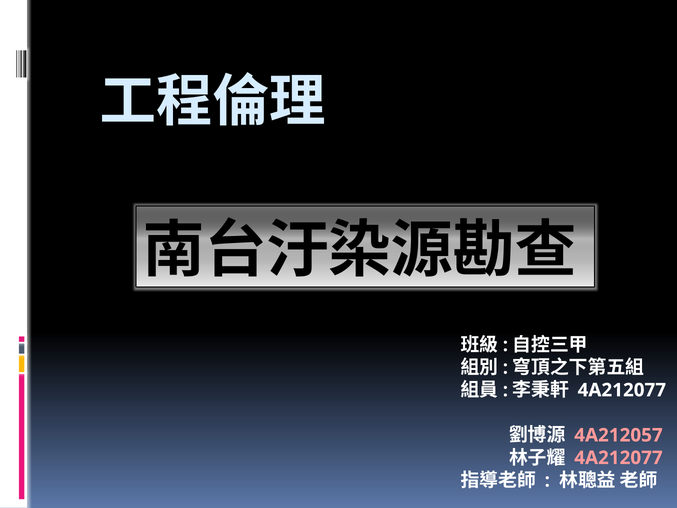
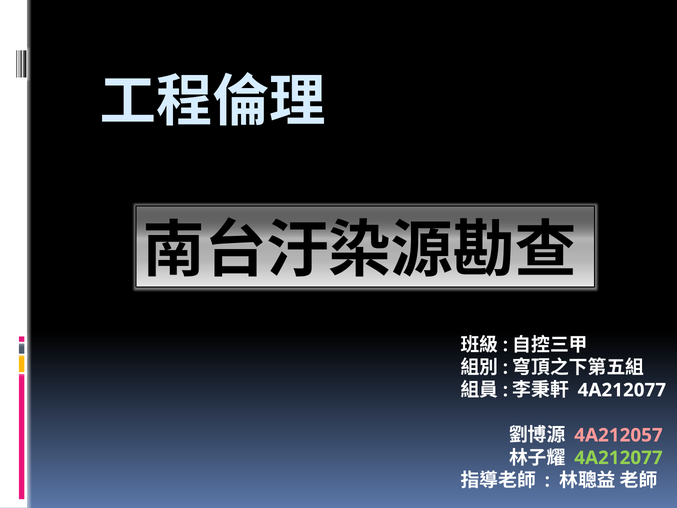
4A212077 colour: pink -> light green (618, 458)
